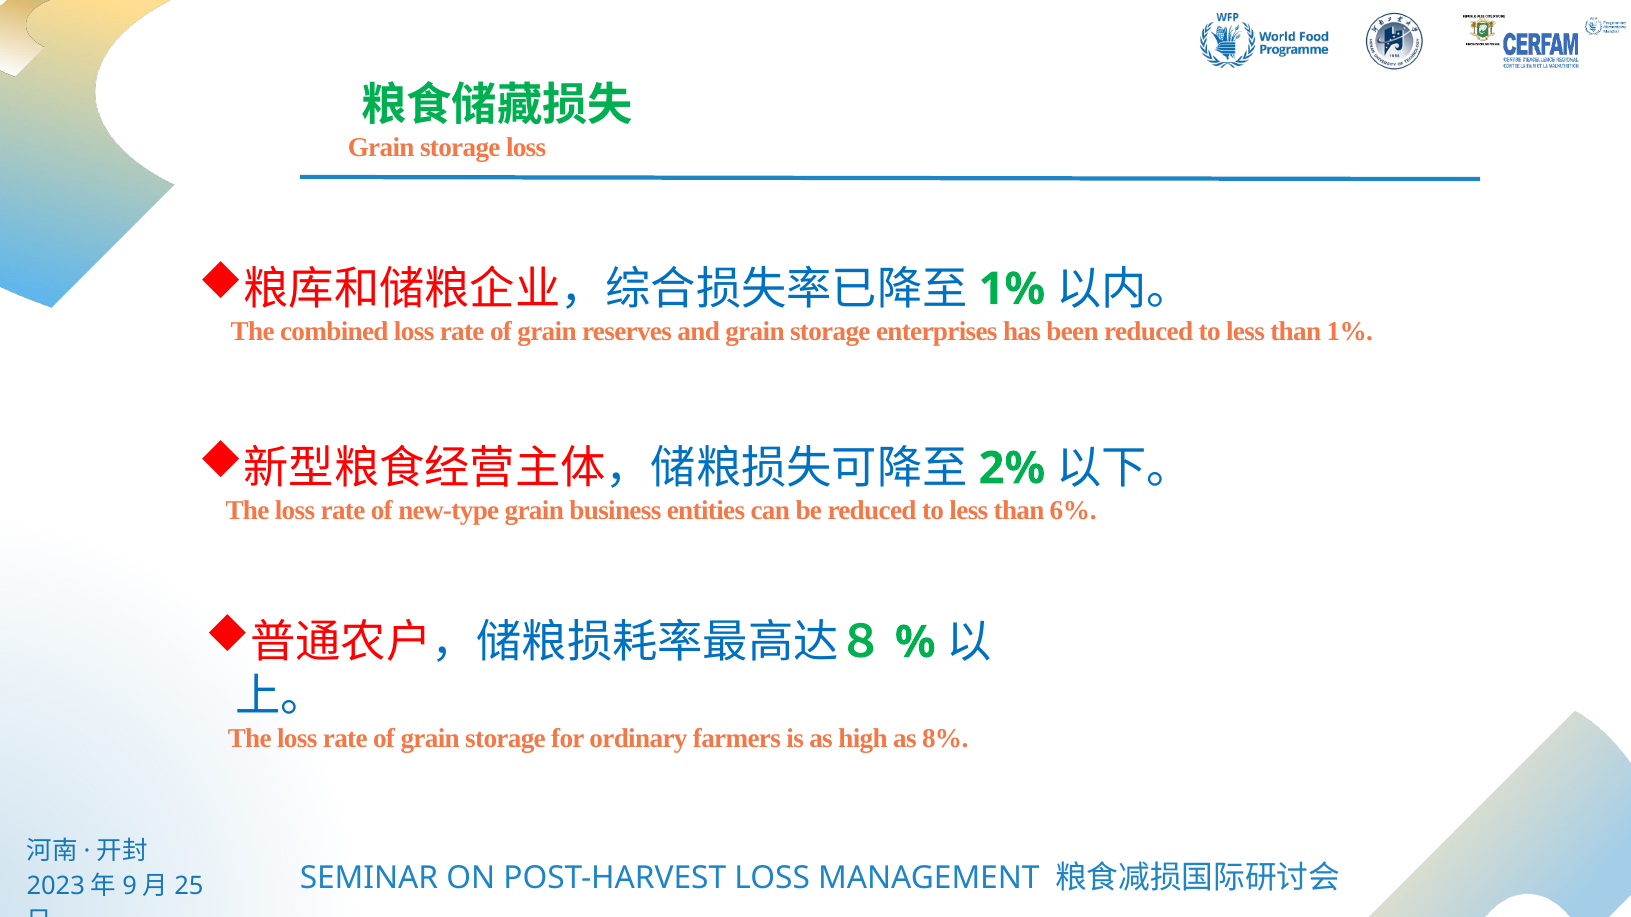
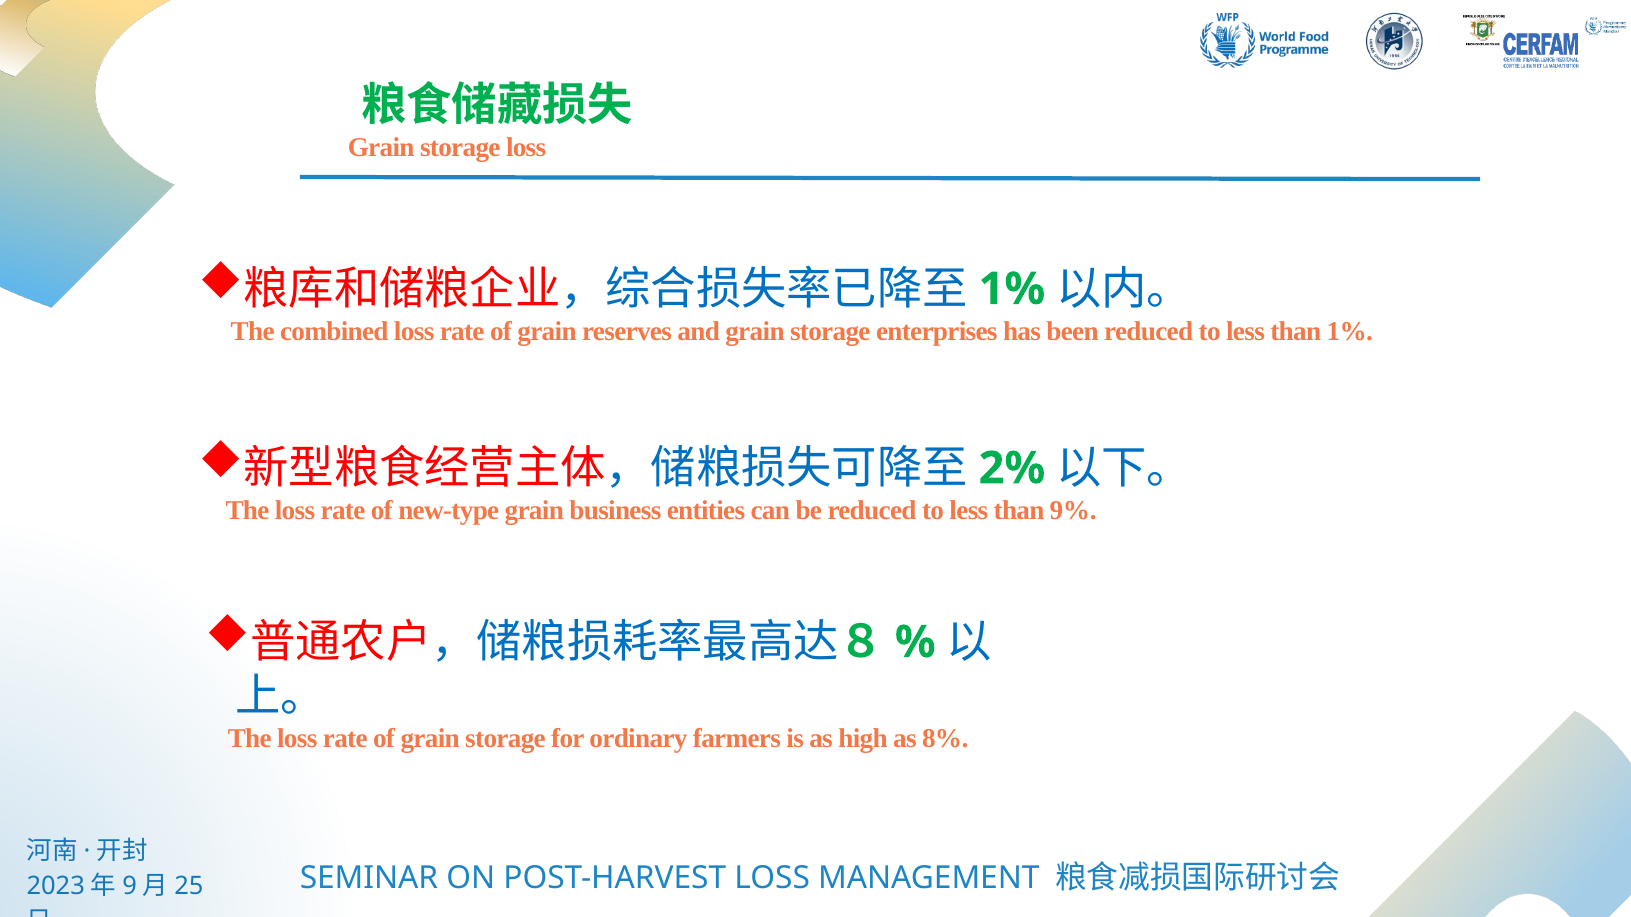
6%: 6% -> 9% (1073, 511)
